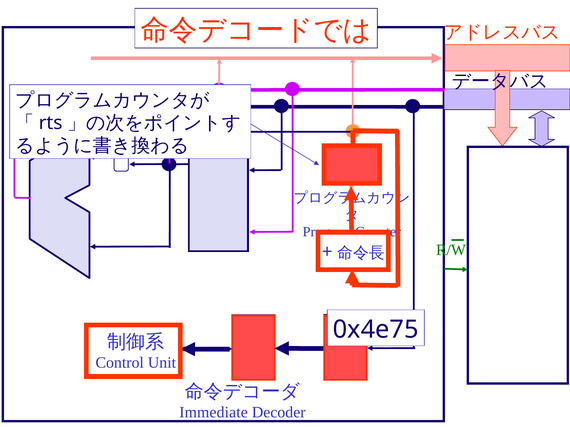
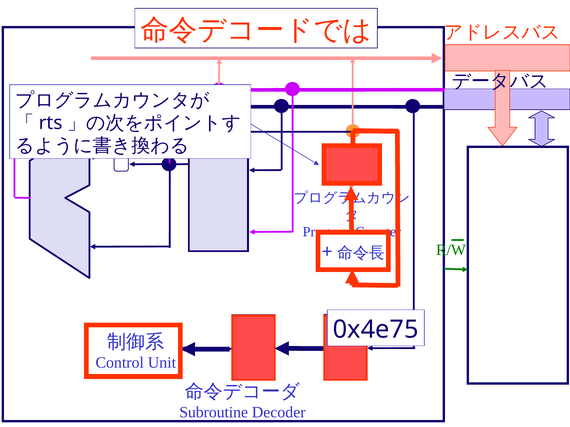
Immediate: Immediate -> Subroutine (214, 413)
